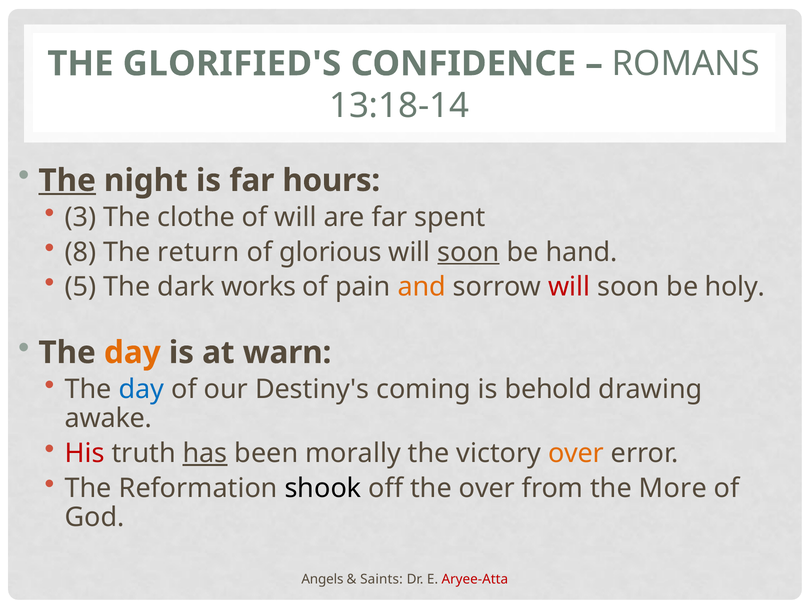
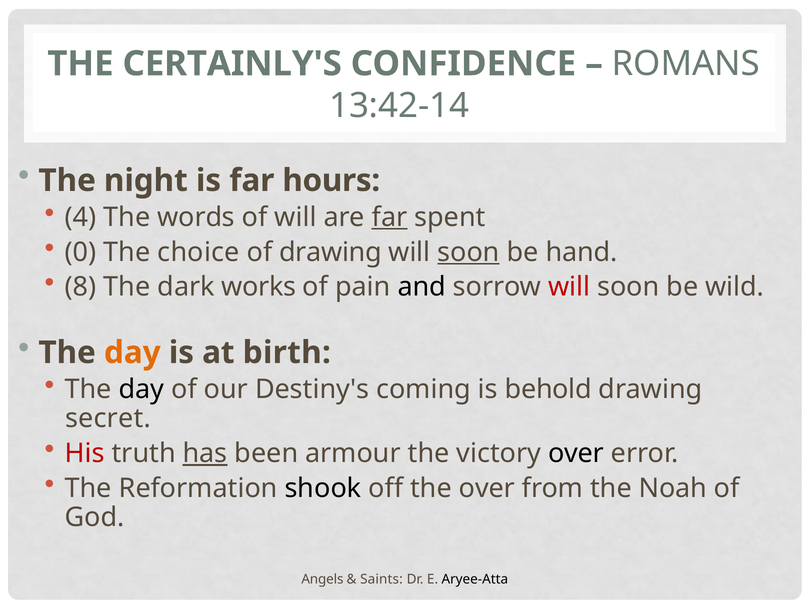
GLORIFIED'S: GLORIFIED'S -> CERTAINLY'S (232, 64)
13:18-14: 13:18-14 -> 13:42-14 (399, 106)
The underline: present -> none (67, 180)
3: 3 -> 4 (81, 217)
clothe: clothe -> words (196, 217)
far underline: none -> present (390, 217)
8: 8 -> 0 (81, 252)
return: return -> choice (199, 252)
of glorious: glorious -> drawing (330, 252)
5: 5 -> 8 (81, 287)
and colour: orange -> black (422, 287)
holy: holy -> wild (735, 287)
warn: warn -> birth (287, 352)
day colour: blue -> black (141, 389)
awake: awake -> secret (108, 418)
morally: morally -> armour (353, 453)
over colour: orange -> black (576, 453)
More: More -> Noah (673, 488)
Aryee-Atta colour: red -> black (475, 579)
